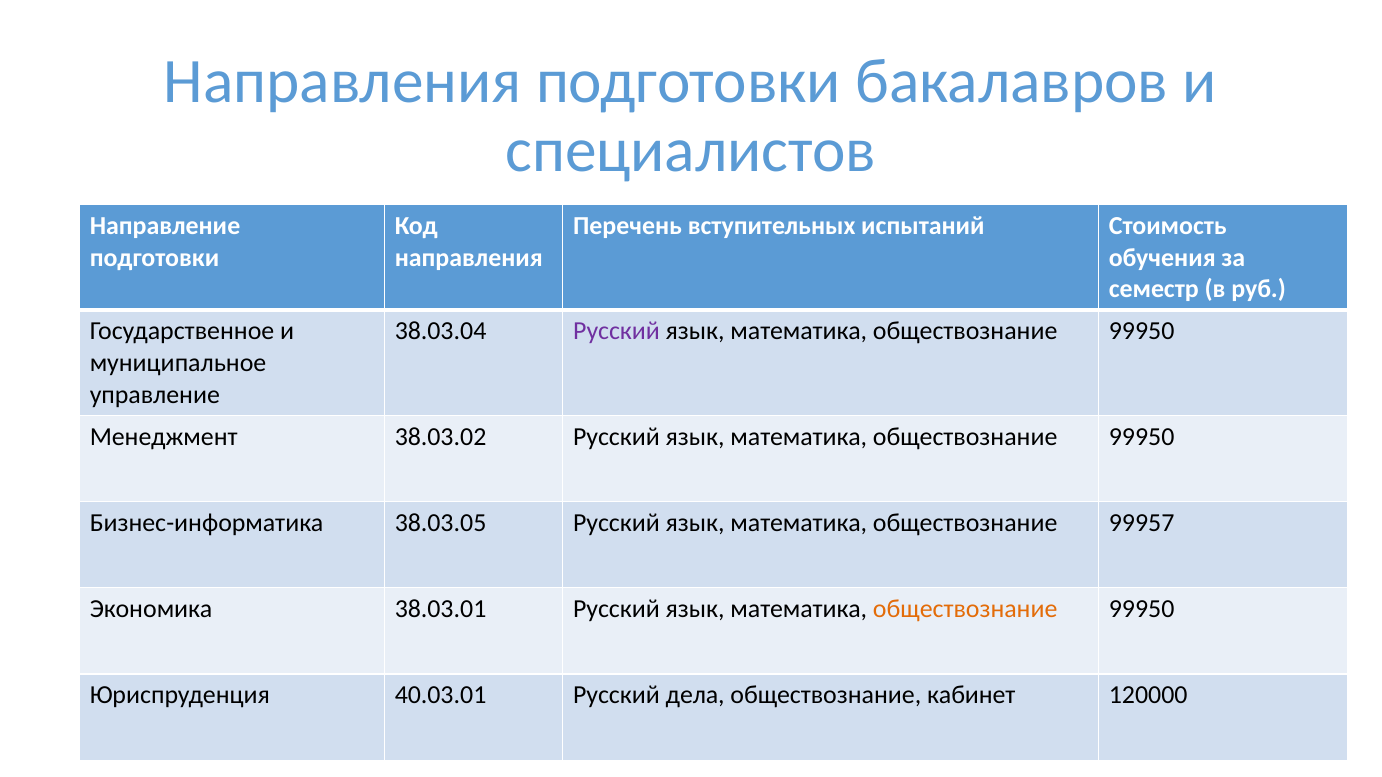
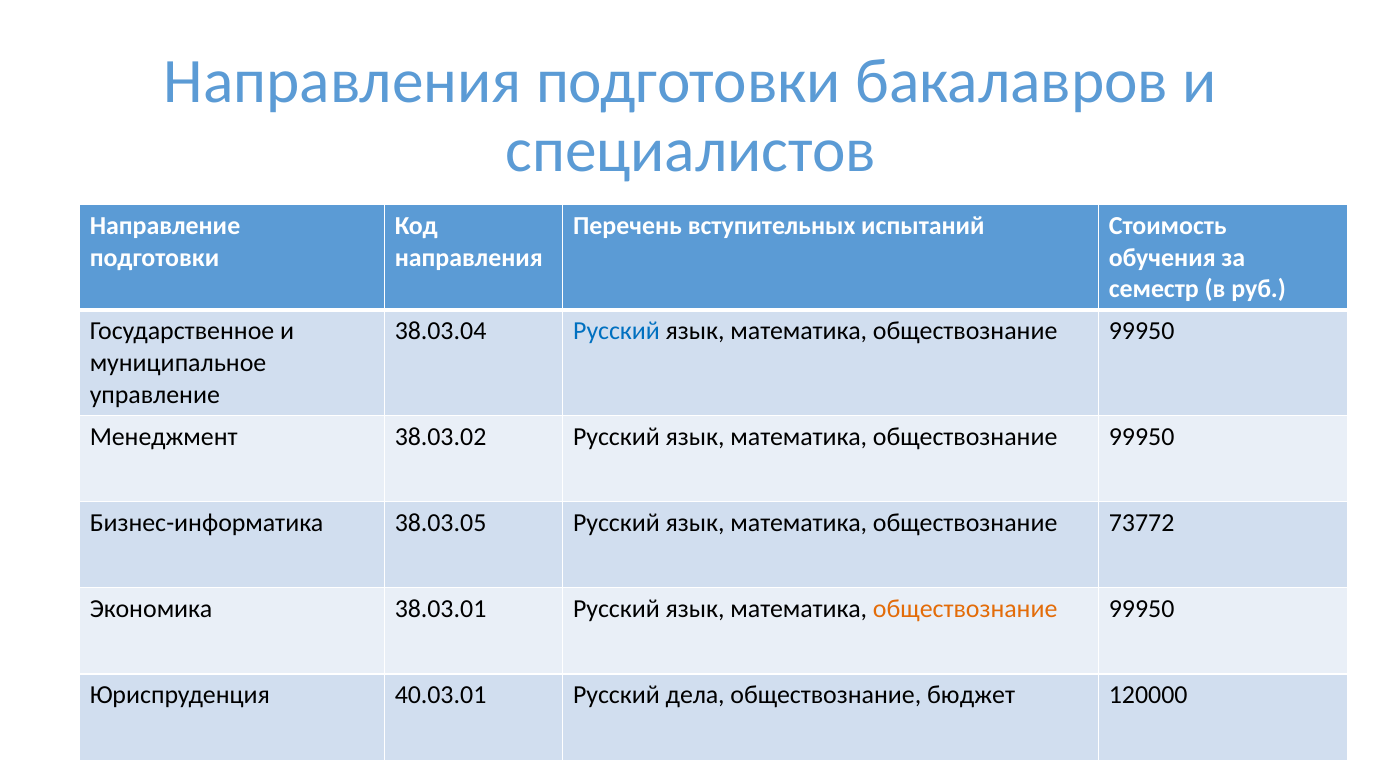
Русский colour: purple -> blue (617, 331)
99957: 99957 -> 73772 (1142, 523)
кабинет: кабинет -> бюджет (971, 696)
